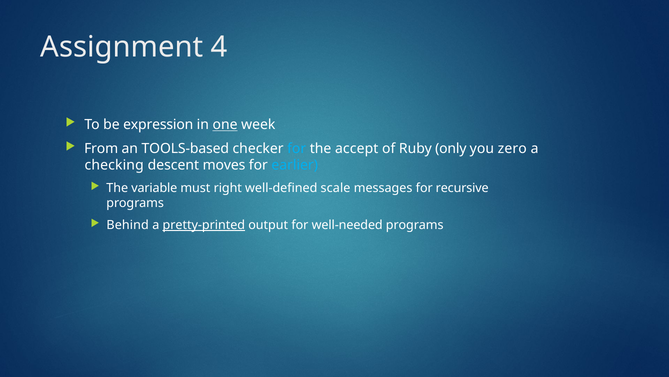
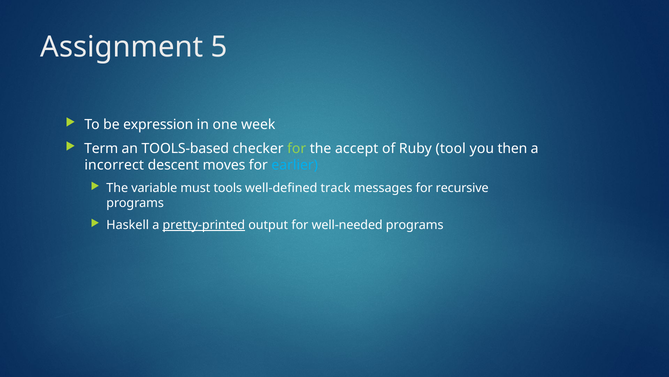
4: 4 -> 5 (219, 47)
one underline: present -> none (225, 125)
From: From -> Term (101, 148)
for colour: light blue -> light green (297, 148)
only: only -> tool (451, 148)
zero: zero -> then (512, 148)
checking: checking -> incorrect (114, 165)
right: right -> tools (228, 188)
scale: scale -> track (336, 188)
Behind: Behind -> Haskell (128, 225)
